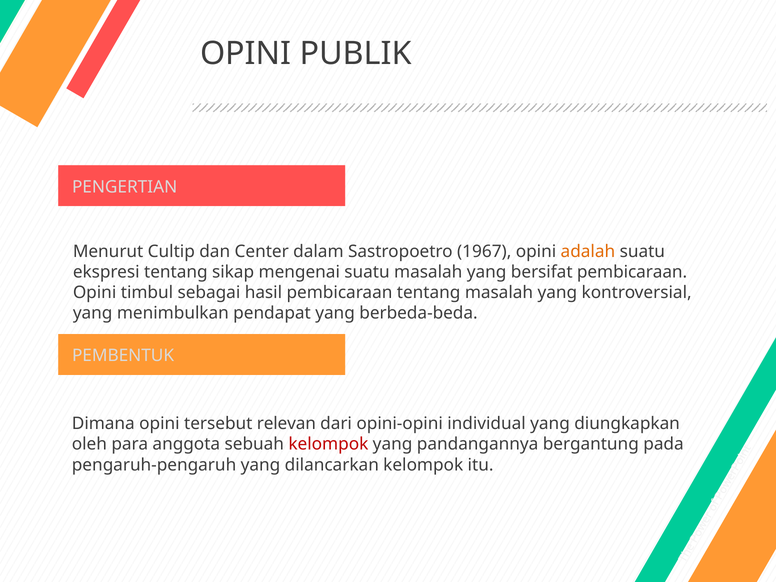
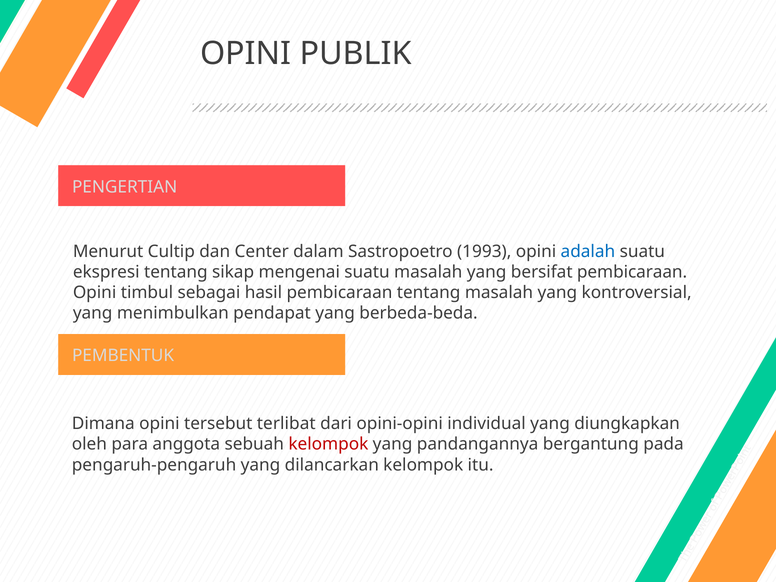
1967: 1967 -> 1993 (484, 251)
adalah colour: orange -> blue (588, 251)
relevan: relevan -> terlibat (286, 424)
